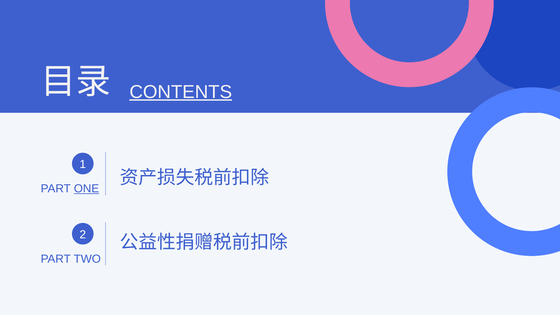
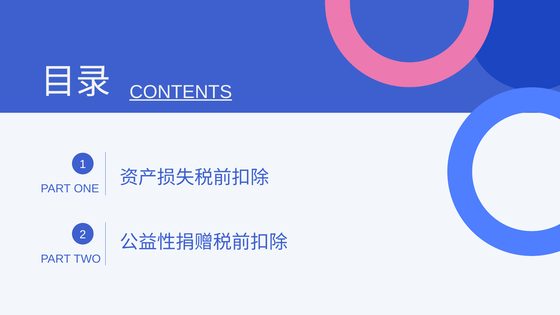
ONE underline: present -> none (86, 189)
